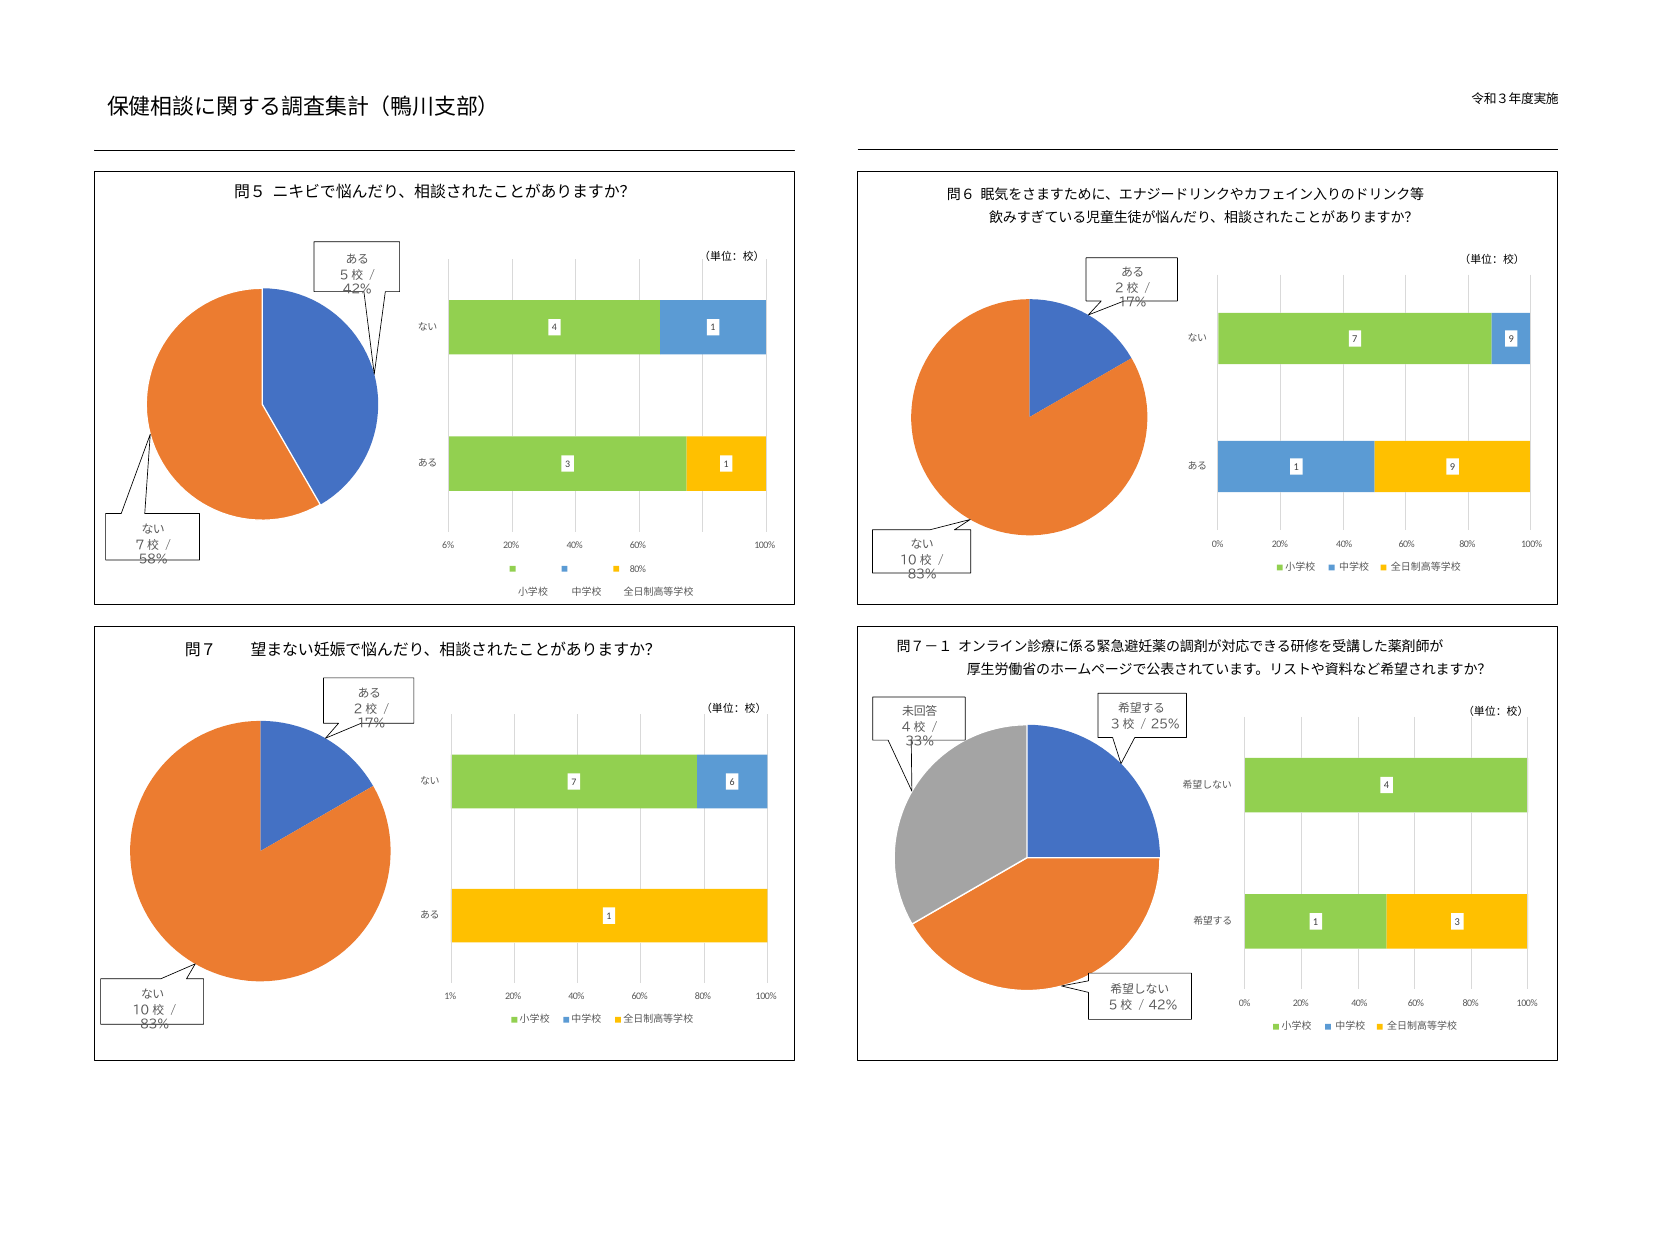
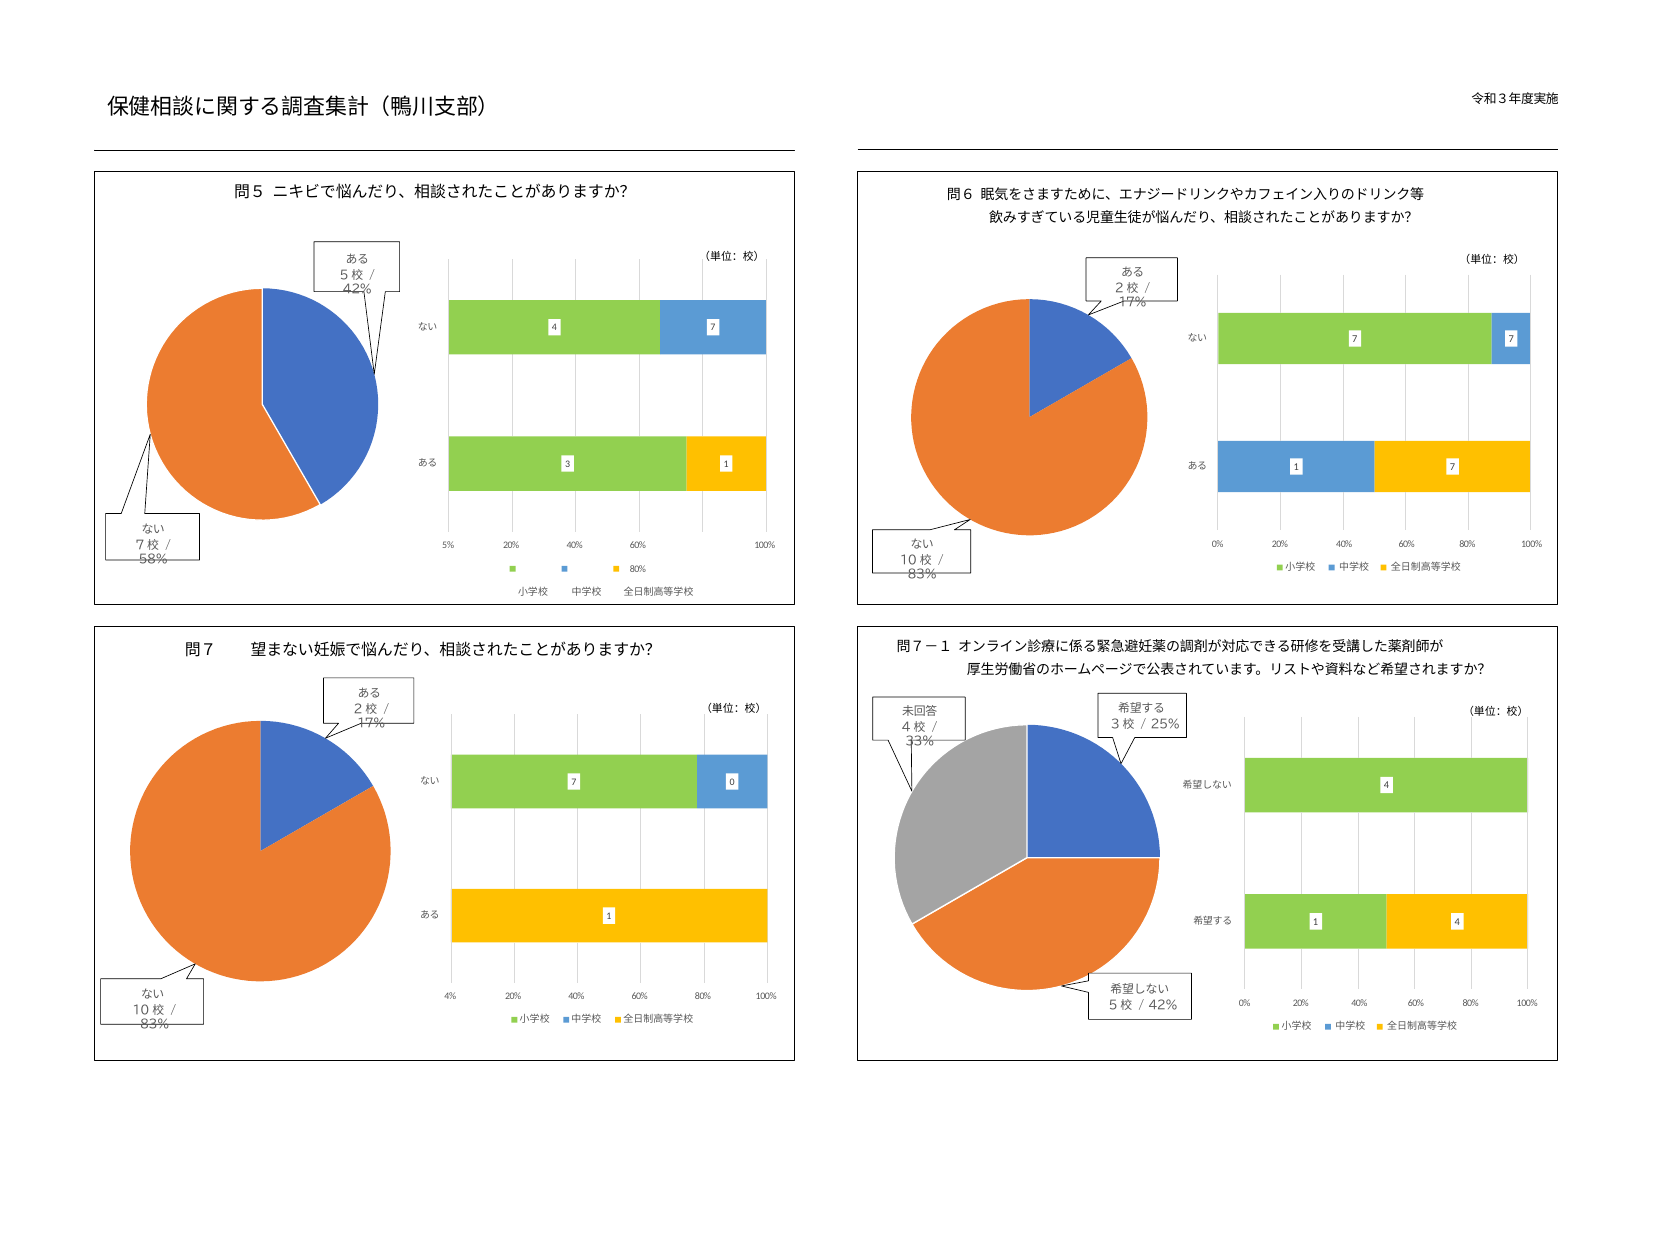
1: 1 -> 7 (713, 328)
7 9: 9 -> 7 (1511, 339)
1 9: 9 -> 7 (1453, 467)
6%: 6% -> 5% (448, 545)
6: 6 -> 0 (732, 782)
1 3: 3 -> 4 (1457, 922)
1%: 1% -> 4% (450, 996)
